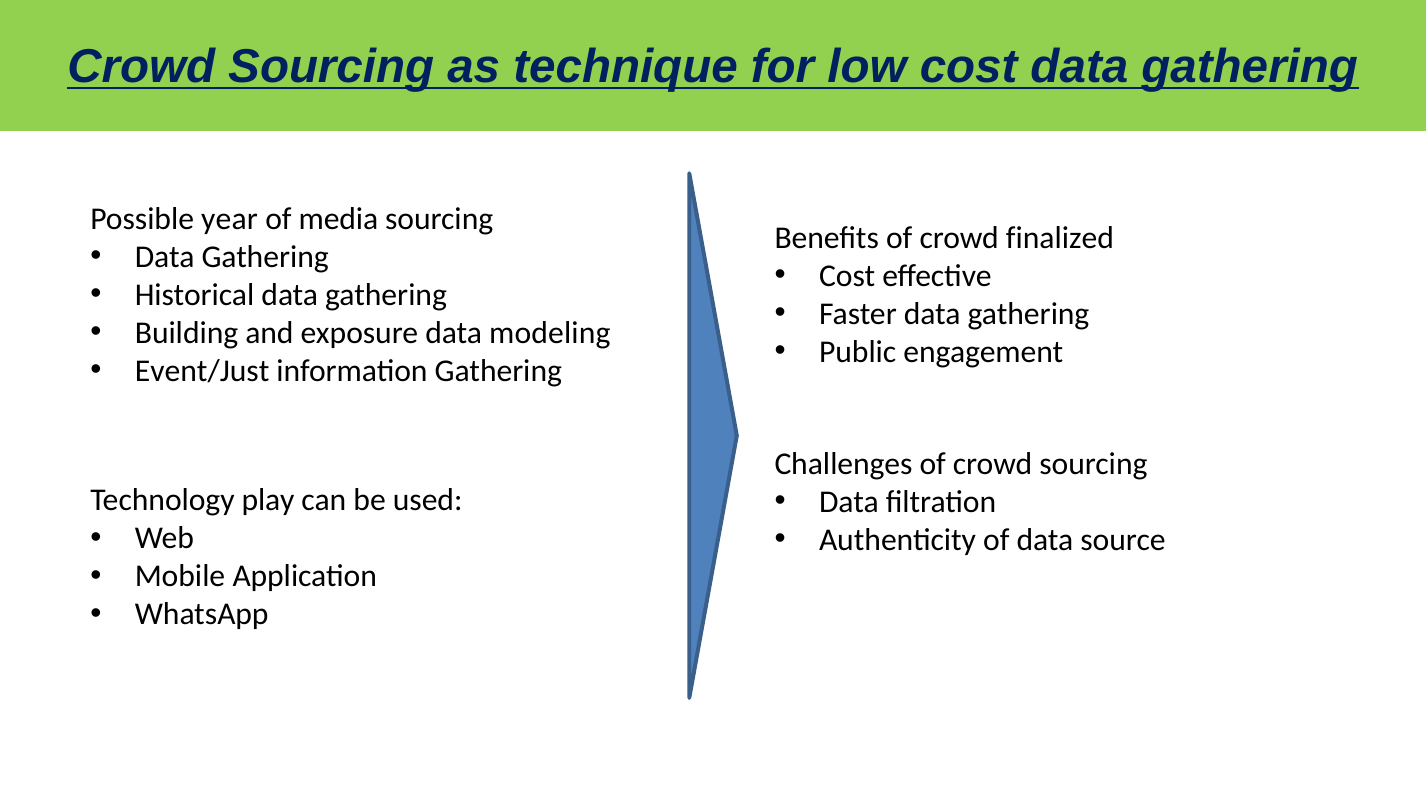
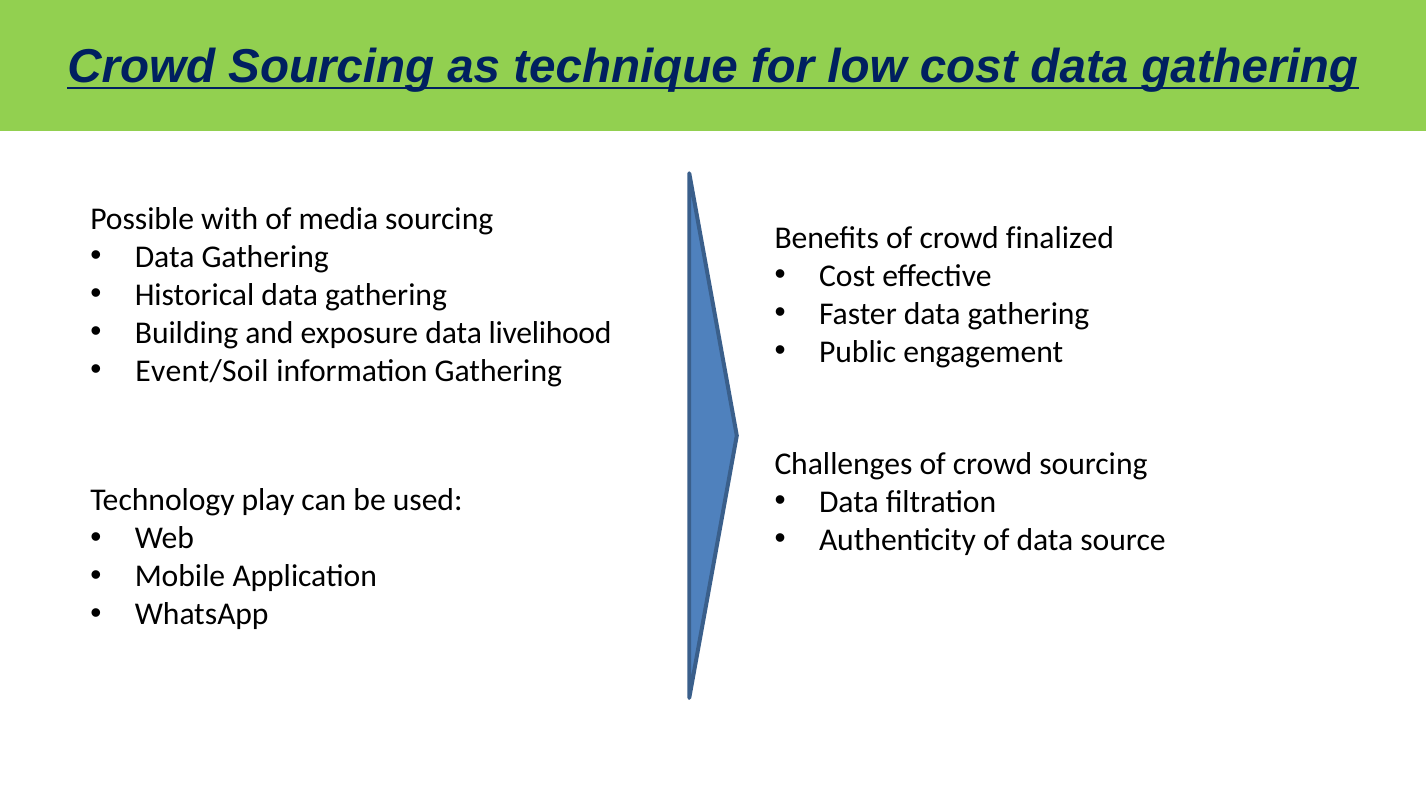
year: year -> with (230, 219)
modeling: modeling -> livelihood (550, 333)
Event/Just: Event/Just -> Event/Soil (202, 371)
